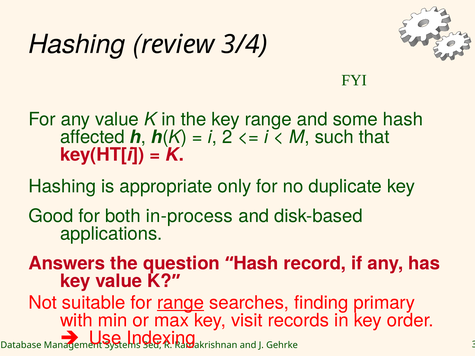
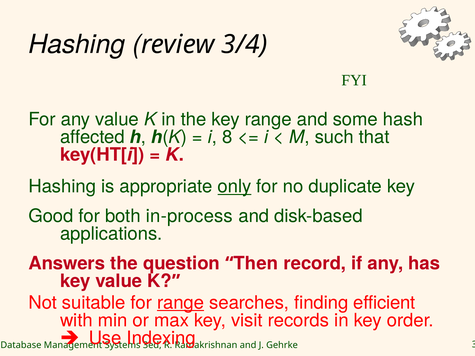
2: 2 -> 8 (227, 137)
only underline: none -> present (234, 187)
Hash: Hash -> Then (256, 264)
primary: primary -> efficient (384, 303)
